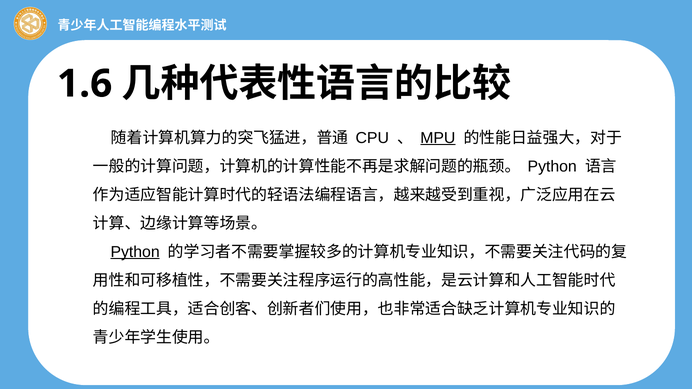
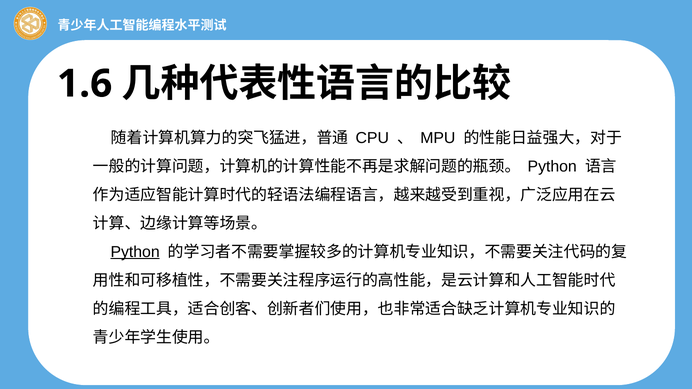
MPU underline: present -> none (438, 138)
